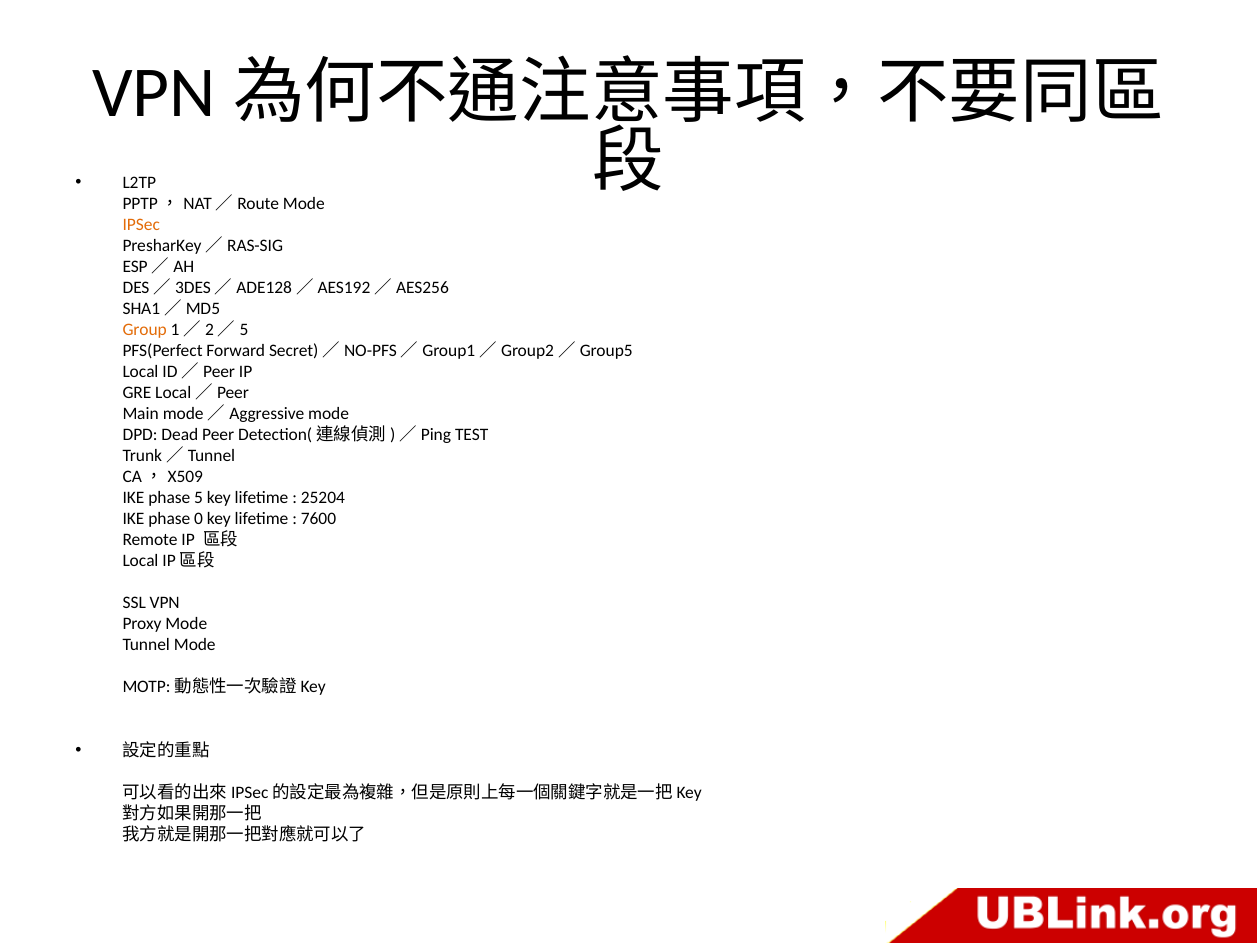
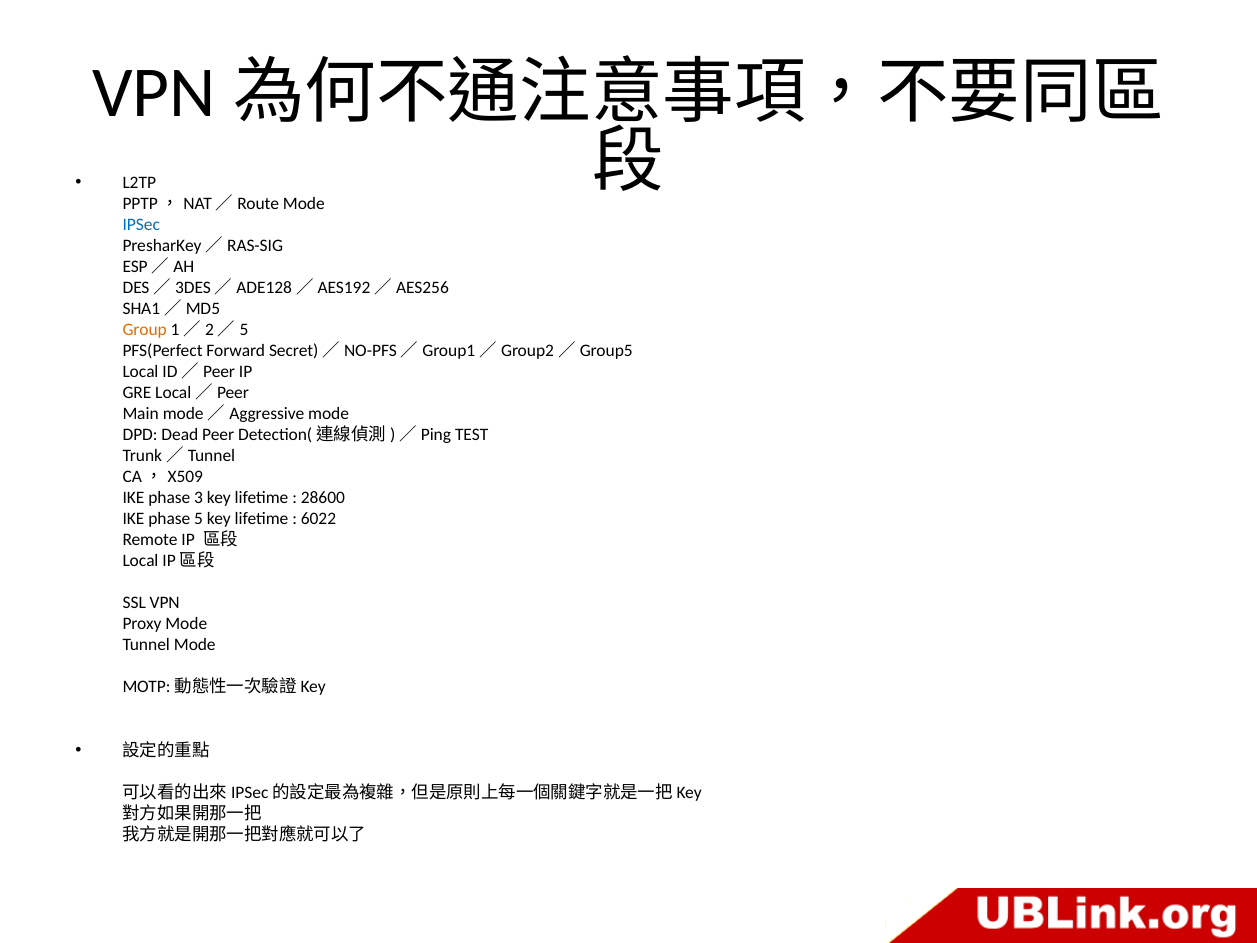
IPSec colour: orange -> blue (141, 224)
5: 5 -> 3 (199, 497)
25204: 25204 -> 28600 (323, 497)
0: 0 -> 5 (199, 518)
7600: 7600 -> 6022 (319, 518)
